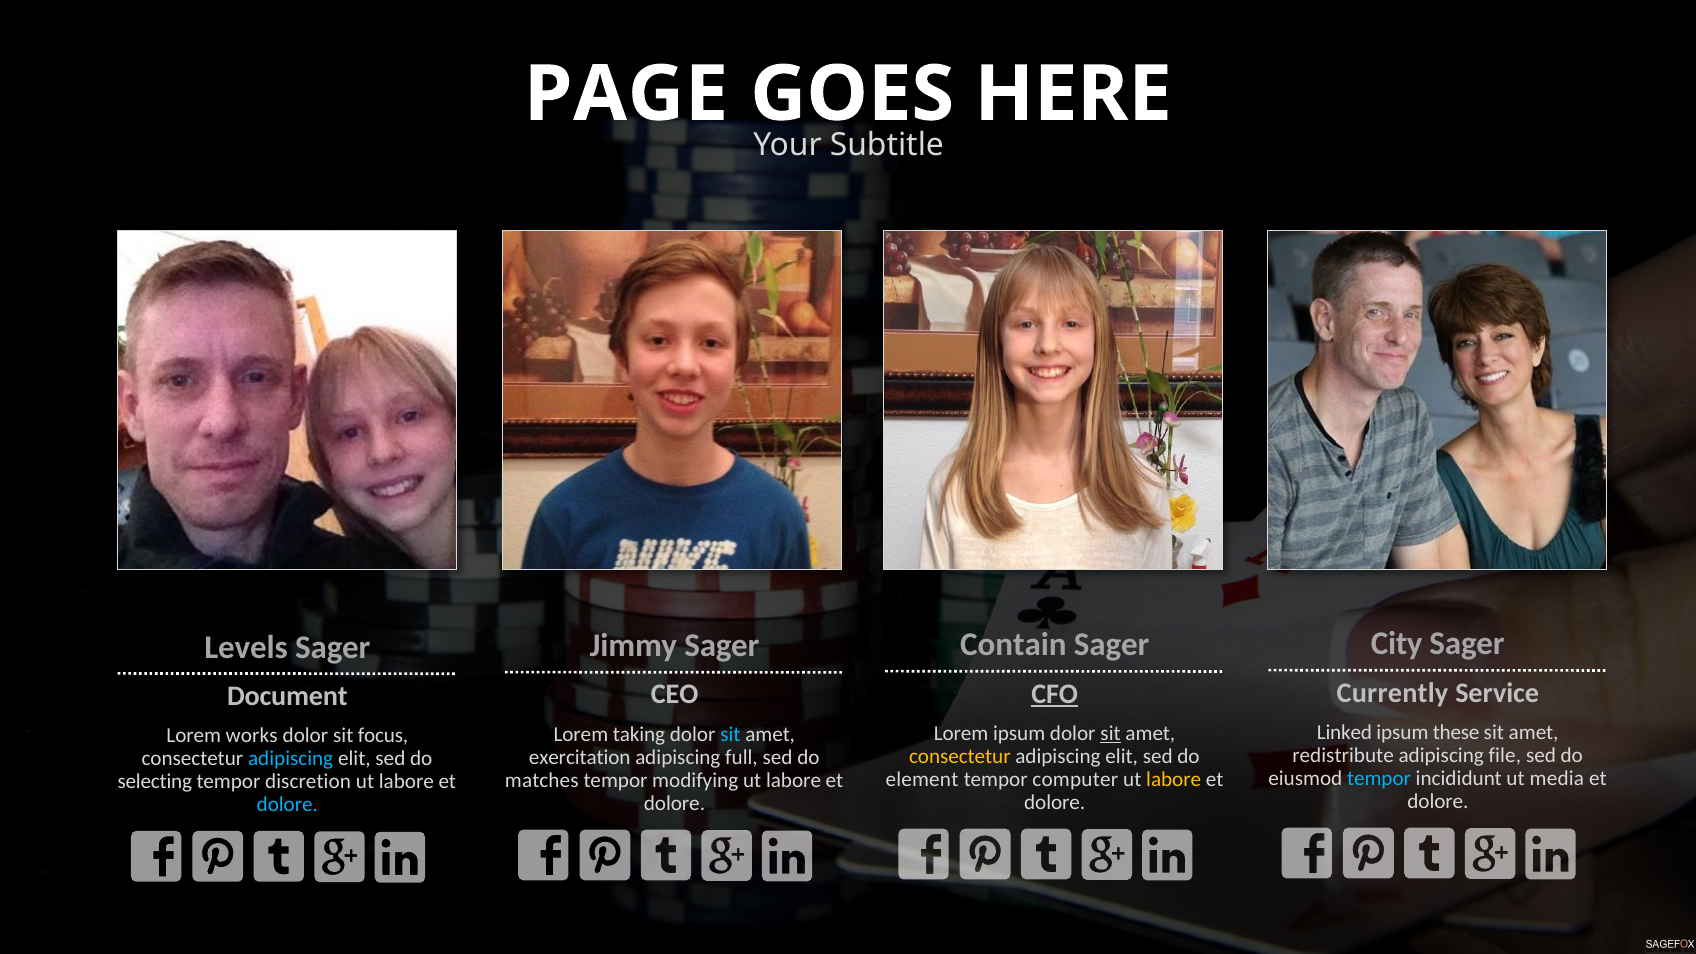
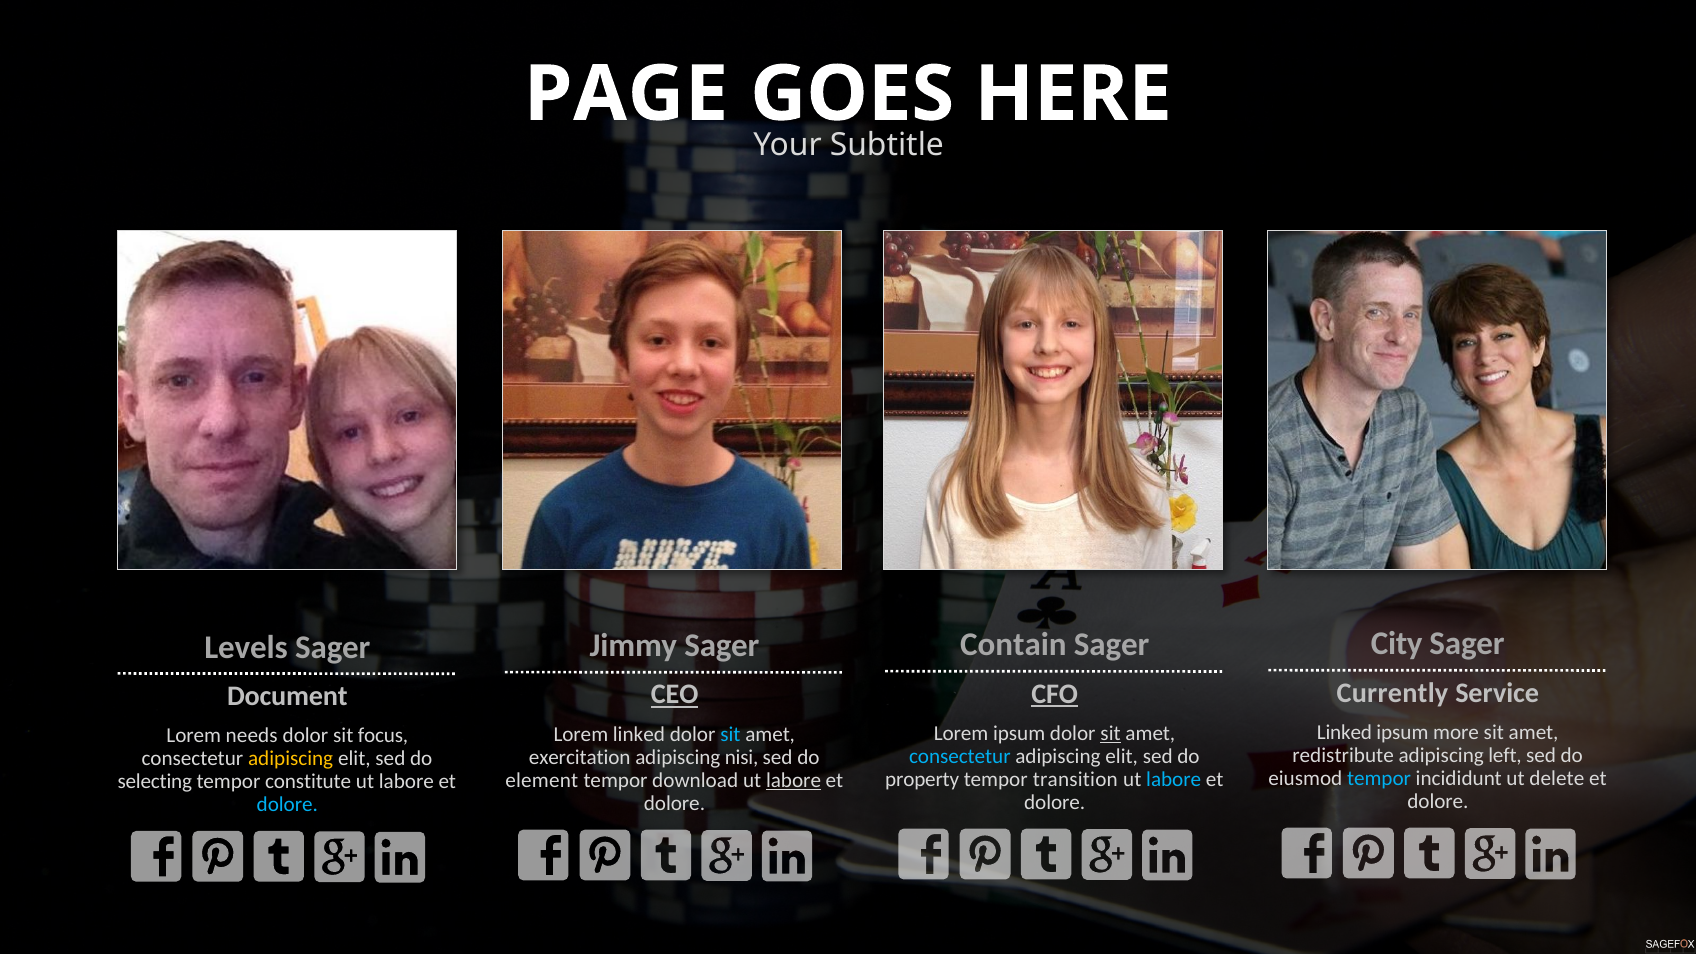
CEO underline: none -> present (675, 695)
these: these -> more (1456, 733)
Lorem taking: taking -> linked (639, 735)
works: works -> needs (252, 736)
file: file -> left (1505, 755)
consectetur colour: yellow -> light blue (960, 756)
full: full -> nisi (742, 757)
adipiscing colour: light blue -> yellow (291, 759)
media: media -> delete (1557, 778)
element: element -> property (922, 779)
computer: computer -> transition (1075, 779)
labore colour: yellow -> light blue (1174, 779)
matches: matches -> element (542, 780)
modifying: modifying -> download (695, 780)
labore underline: none -> present (794, 780)
discretion: discretion -> constitute (308, 782)
